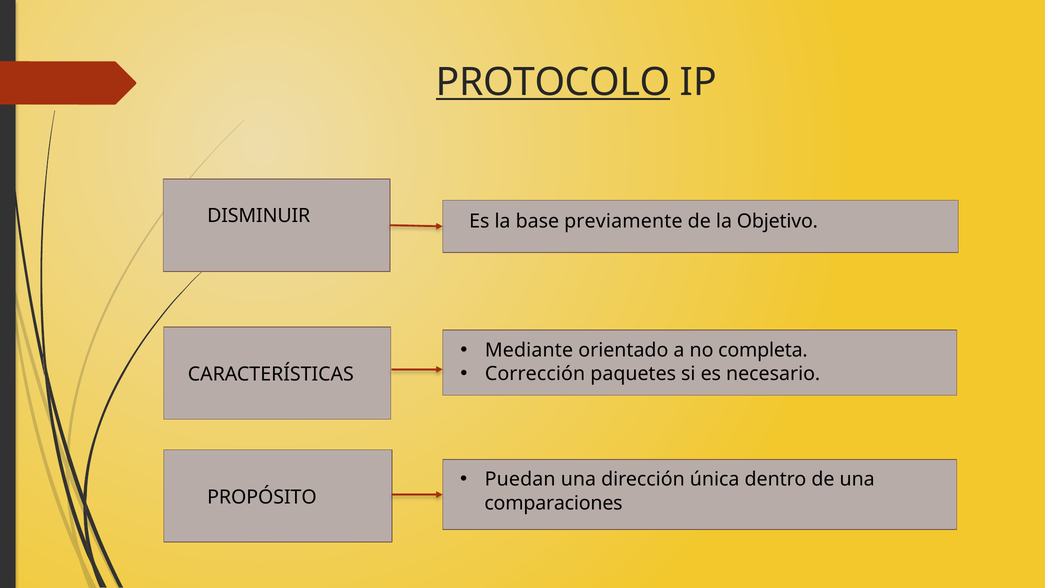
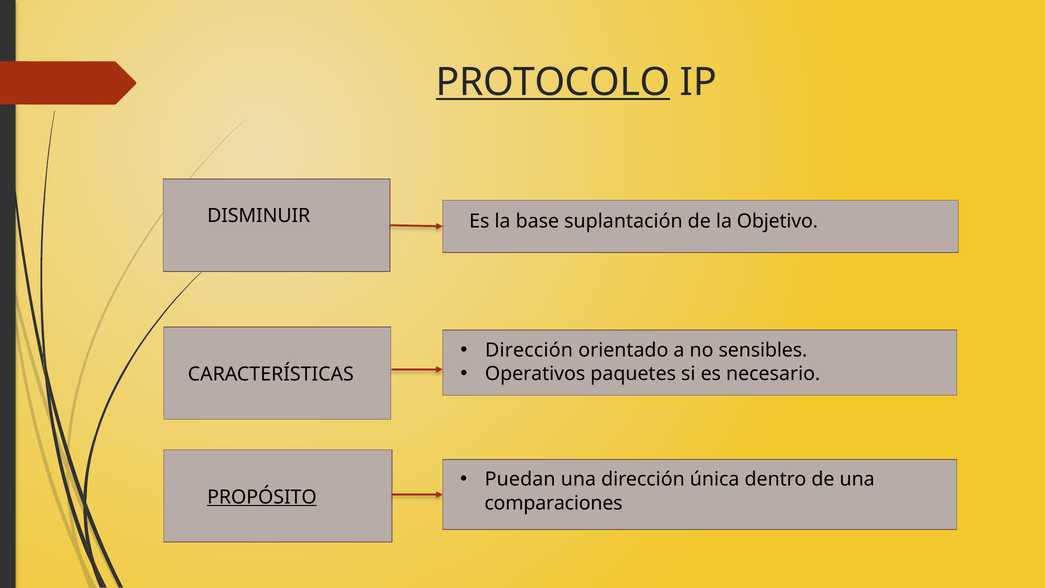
previamente: previamente -> suplantación (623, 221)
Mediante: Mediante -> Dirección (529, 350)
completa: completa -> sensibles (763, 350)
Corrección: Corrección -> Operativos (535, 374)
PROPÓSITO underline: none -> present (262, 497)
